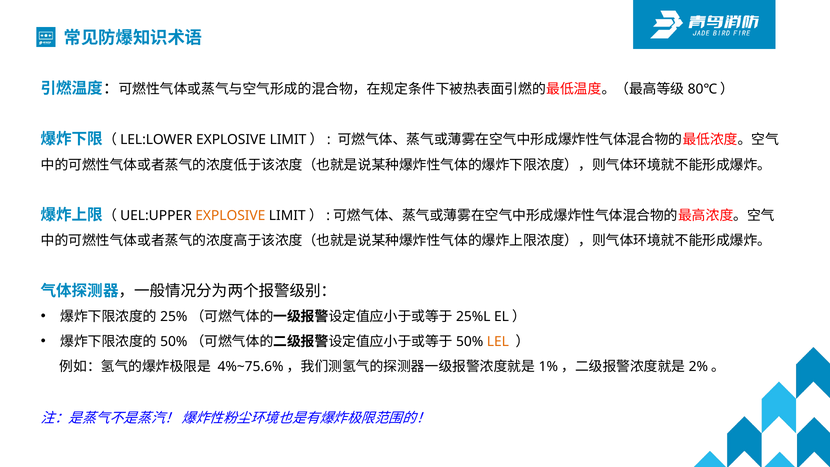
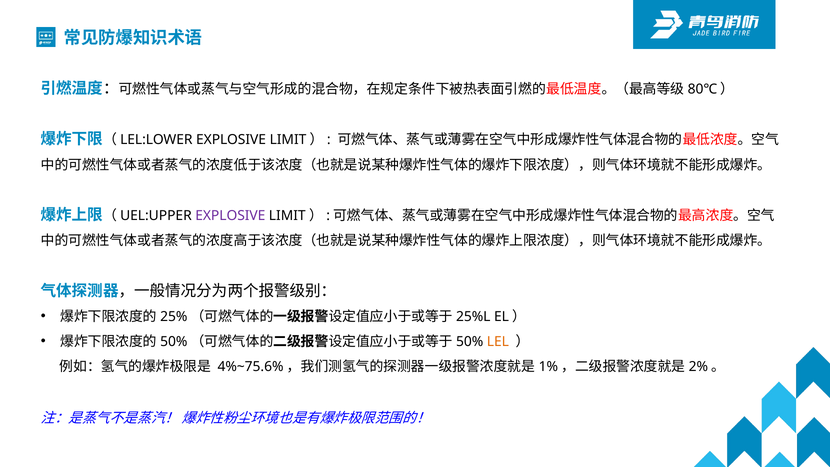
EXPLOSIVE colour: orange -> purple (230, 216)
